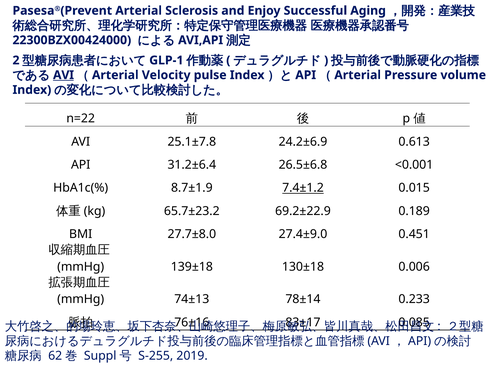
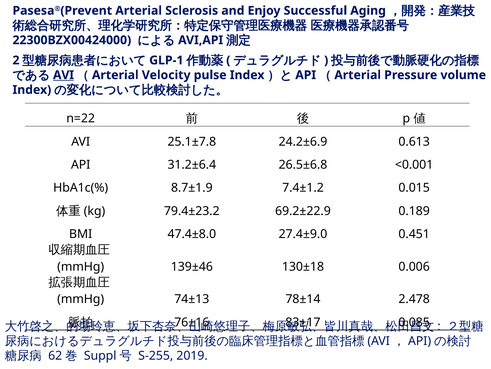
7.4±1.2 underline: present -> none (303, 188)
65.7±23.2: 65.7±23.2 -> 79.4±23.2 (192, 211)
27.7±8.0: 27.7±8.0 -> 47.4±8.0 (192, 234)
139±18: 139±18 -> 139±46 (192, 266)
0.233: 0.233 -> 2.478 (414, 299)
